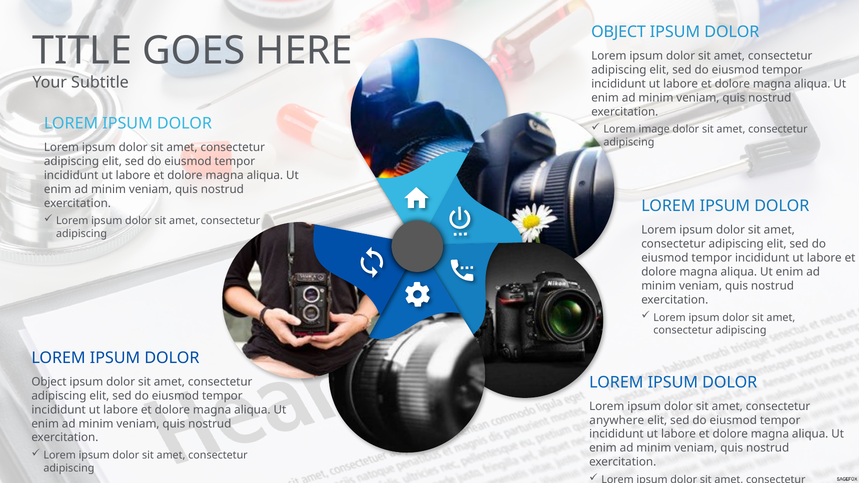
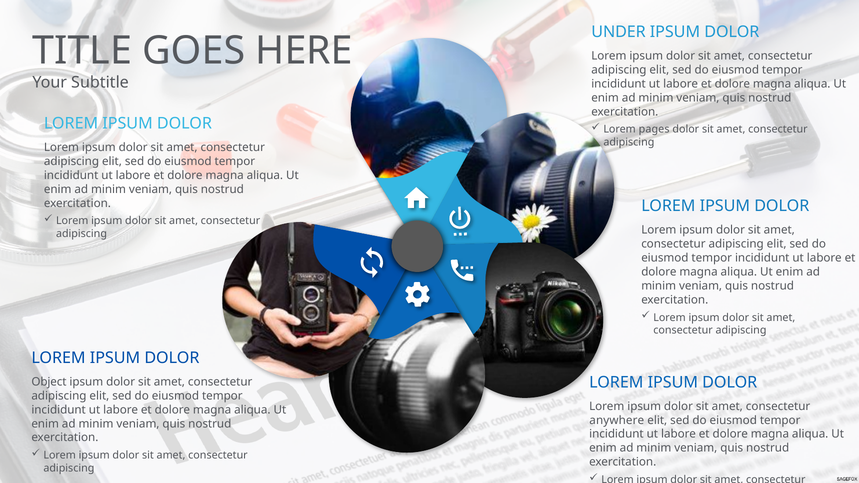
OBJECT: OBJECT -> UNDER (619, 32)
image: image -> pages (654, 129)
